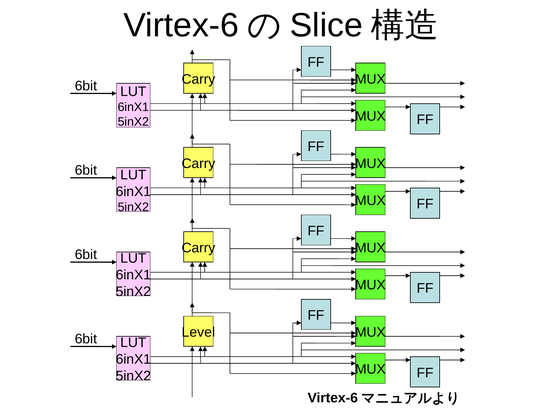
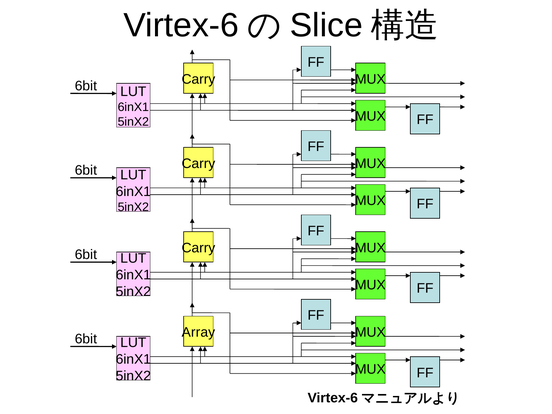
Level: Level -> Array (198, 332)
